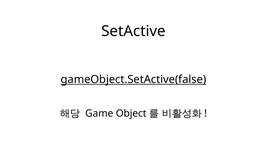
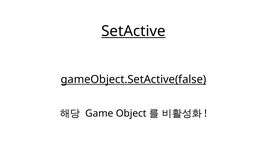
SetActive underline: none -> present (133, 31)
